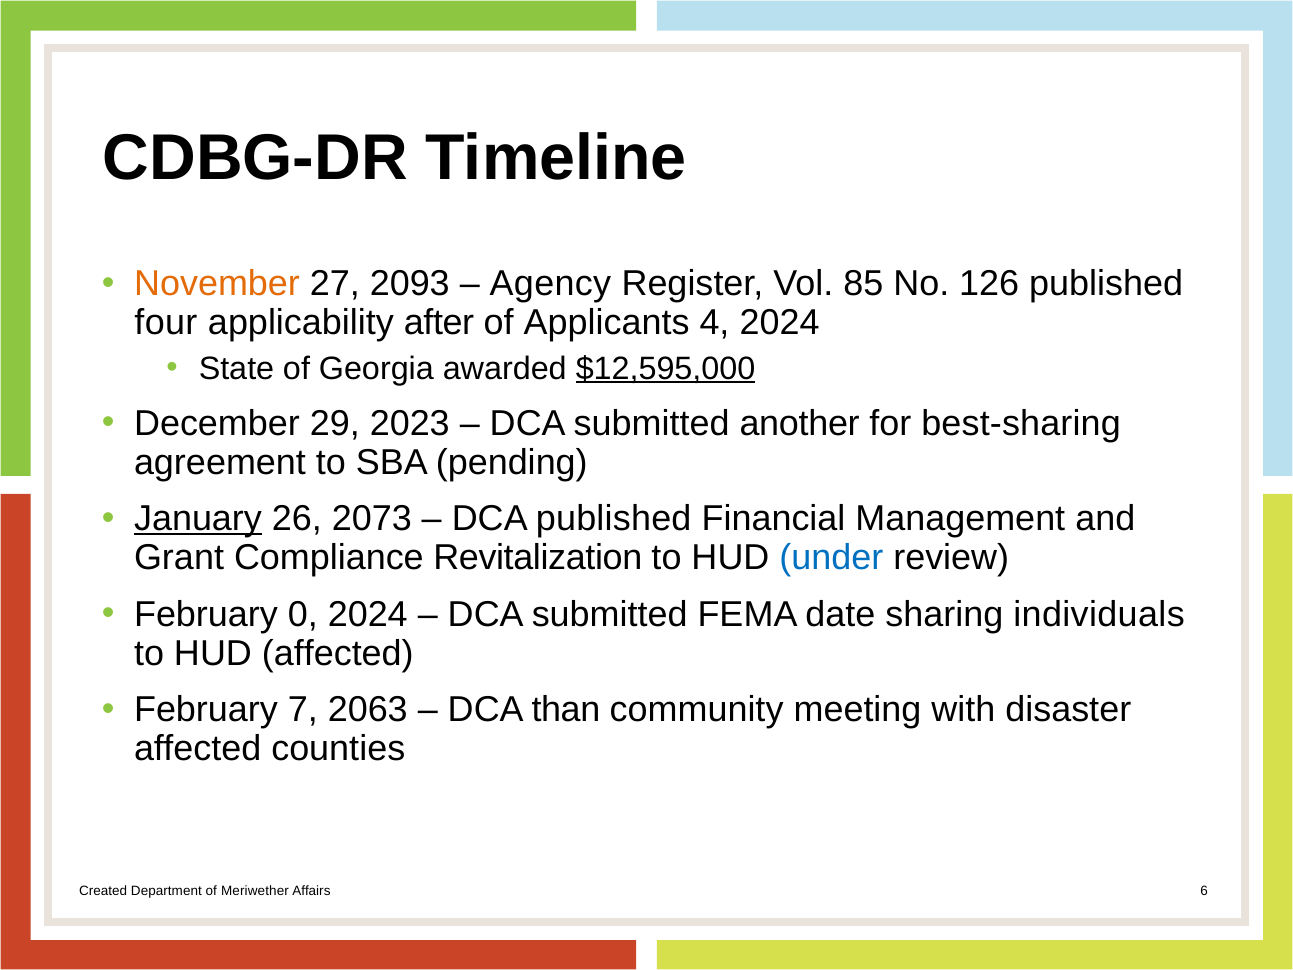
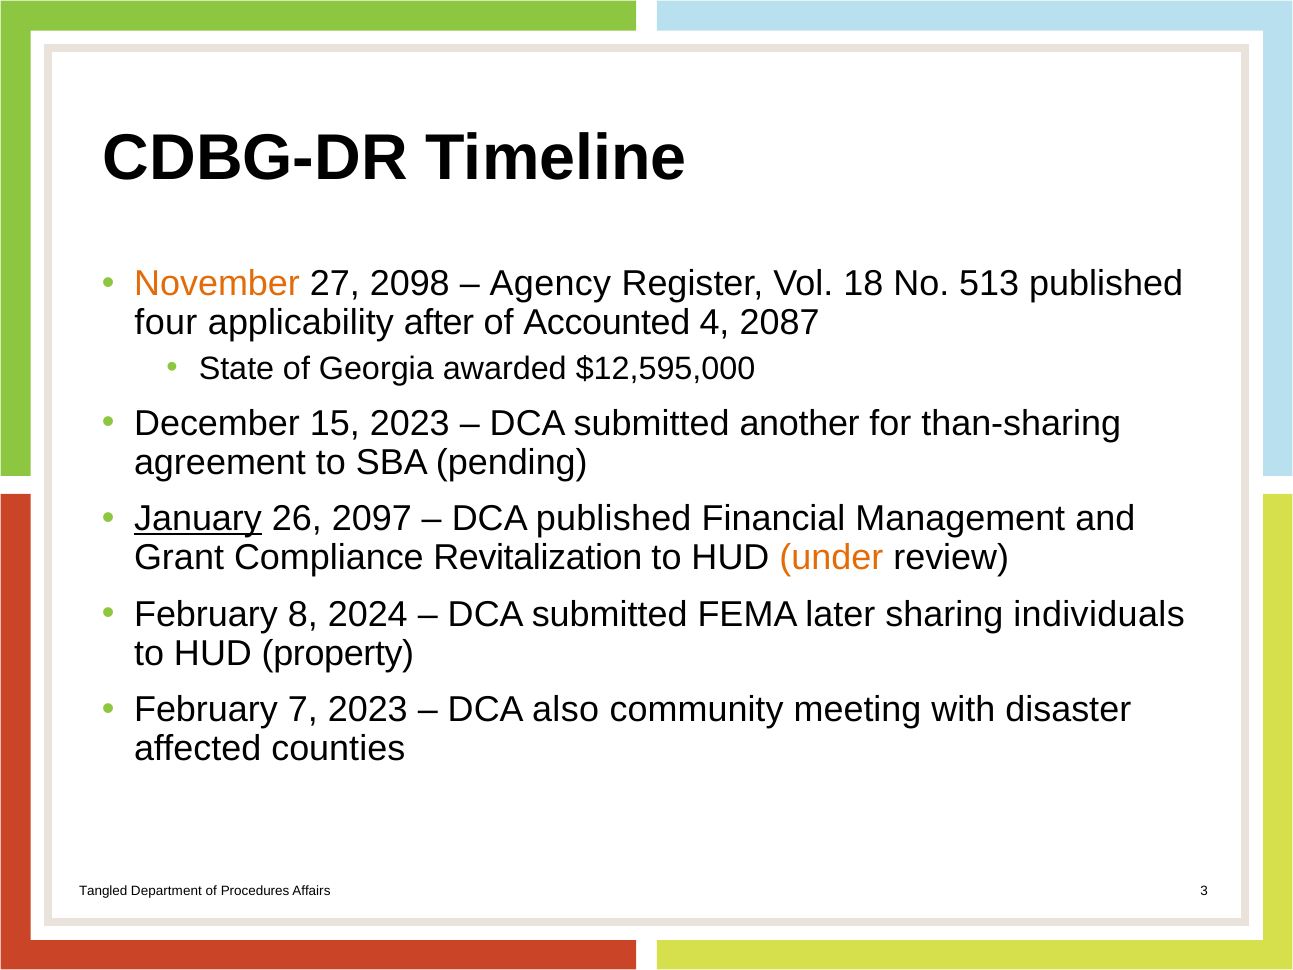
2093: 2093 -> 2098 (410, 284)
85: 85 -> 18 (863, 284)
126: 126 -> 513 (989, 284)
Applicants: Applicants -> Accounted (607, 323)
4 2024: 2024 -> 2087 (780, 323)
$12,595,000 underline: present -> none (666, 368)
29: 29 -> 15 (335, 423)
best-sharing: best-sharing -> than-sharing (1021, 423)
2073: 2073 -> 2097 (372, 519)
under colour: blue -> orange (831, 558)
0: 0 -> 8 (303, 614)
date: date -> later (840, 614)
HUD affected: affected -> property (338, 653)
7 2063: 2063 -> 2023 (368, 710)
than: than -> also (566, 710)
Created: Created -> Tangled (103, 890)
Meriwether: Meriwether -> Procedures (255, 890)
6: 6 -> 3 (1204, 890)
